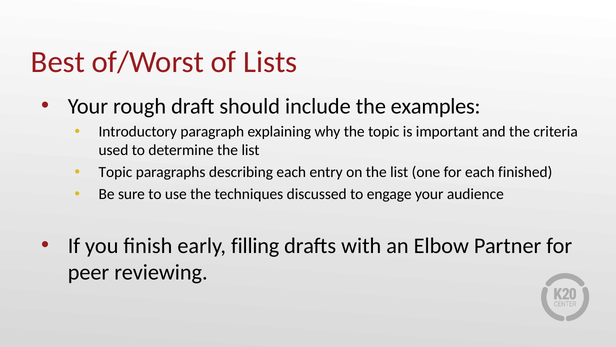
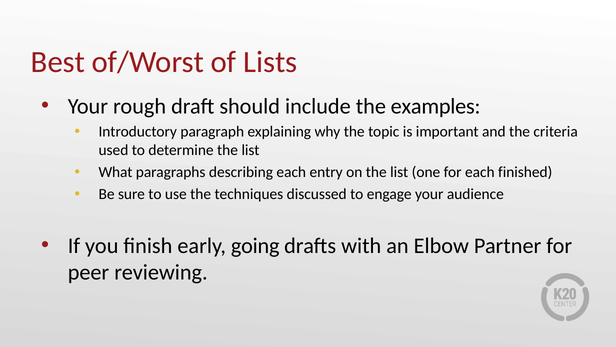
Topic: Topic -> What (116, 172)
filling: filling -> going (255, 245)
